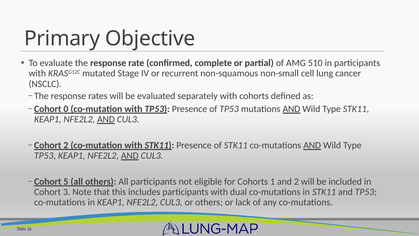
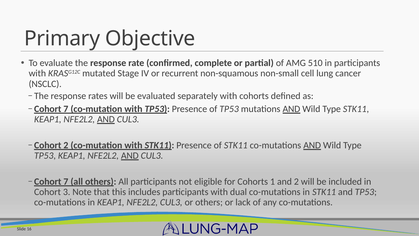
0: 0 -> 7 (66, 109)
5: 5 -> 7 (66, 181)
